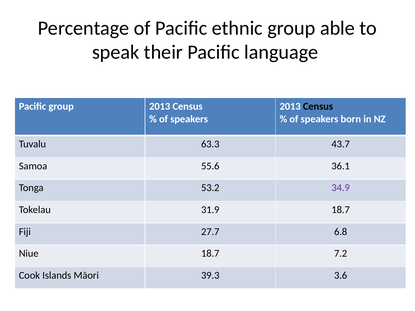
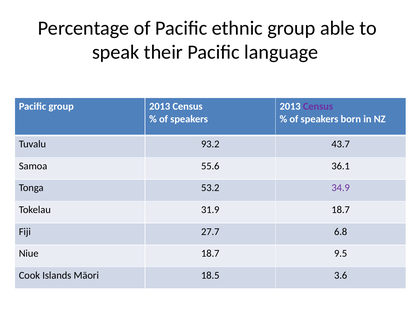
Census colour: black -> purple (318, 106)
63.3: 63.3 -> 93.2 (210, 144)
7.2: 7.2 -> 9.5 (341, 254)
39.3: 39.3 -> 18.5 (210, 276)
